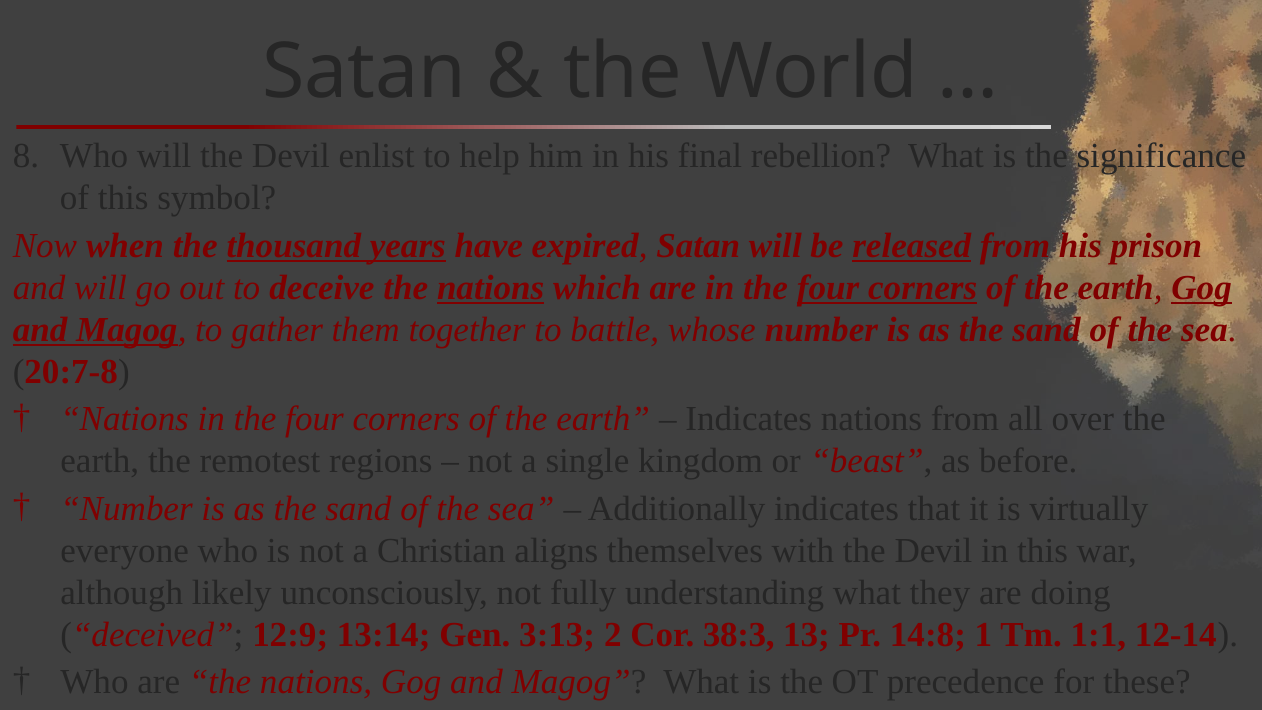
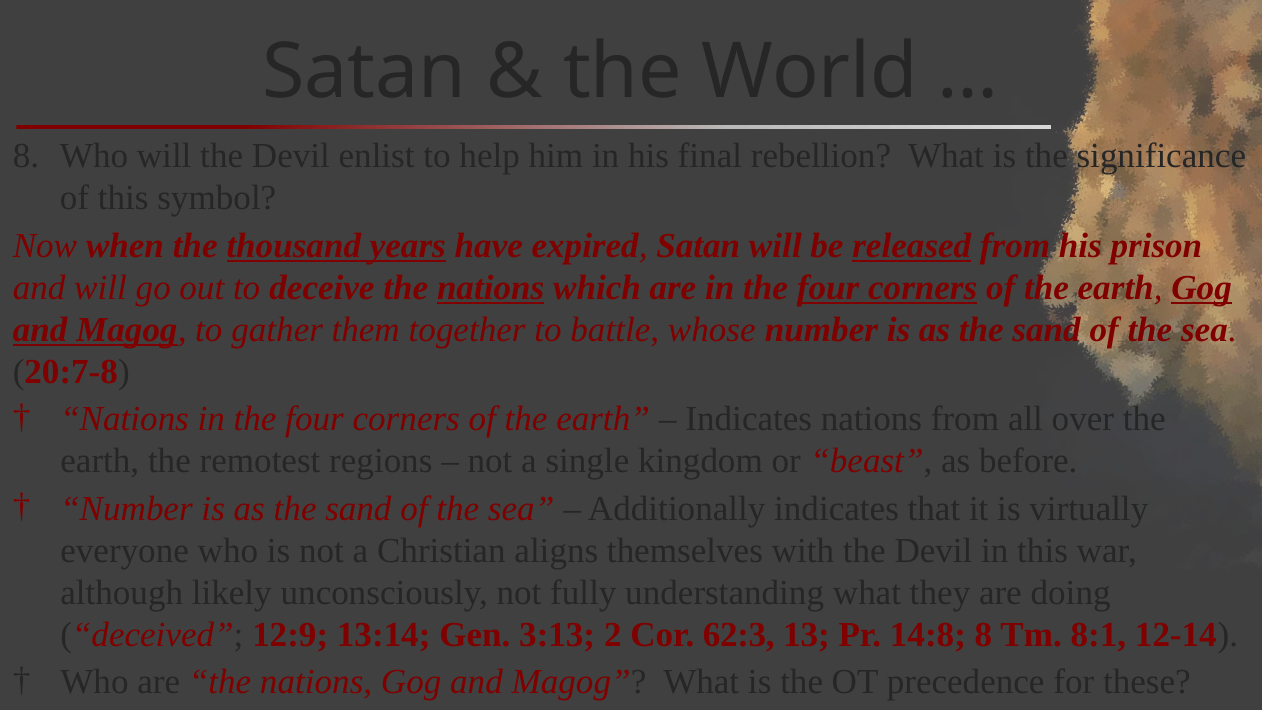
38:3: 38:3 -> 62:3 (739, 635)
14:8 1: 1 -> 8 (983, 635)
1:1: 1:1 -> 8:1 (1098, 635)
